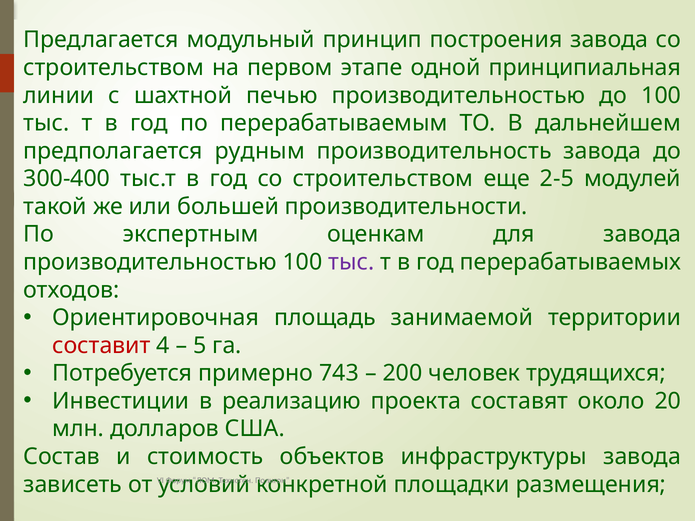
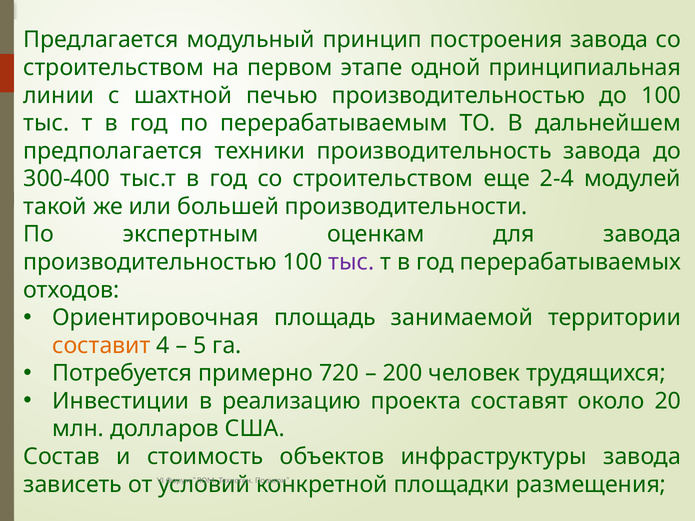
рудным: рудным -> техники (260, 151)
2-5: 2-5 -> 2-4 (557, 179)
составит colour: red -> orange (101, 346)
743: 743 -> 720 (339, 373)
